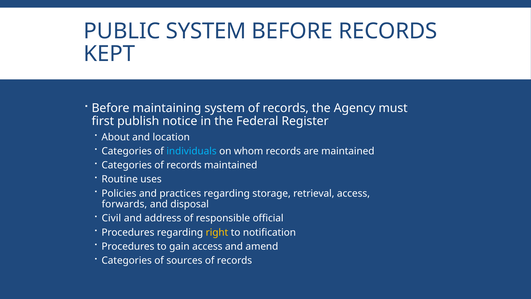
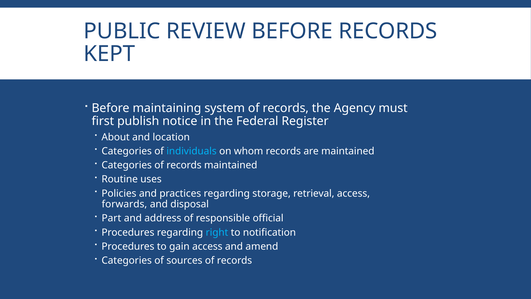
PUBLIC SYSTEM: SYSTEM -> REVIEW (206, 31)
Civil: Civil -> Part (111, 218)
right colour: yellow -> light blue (217, 232)
